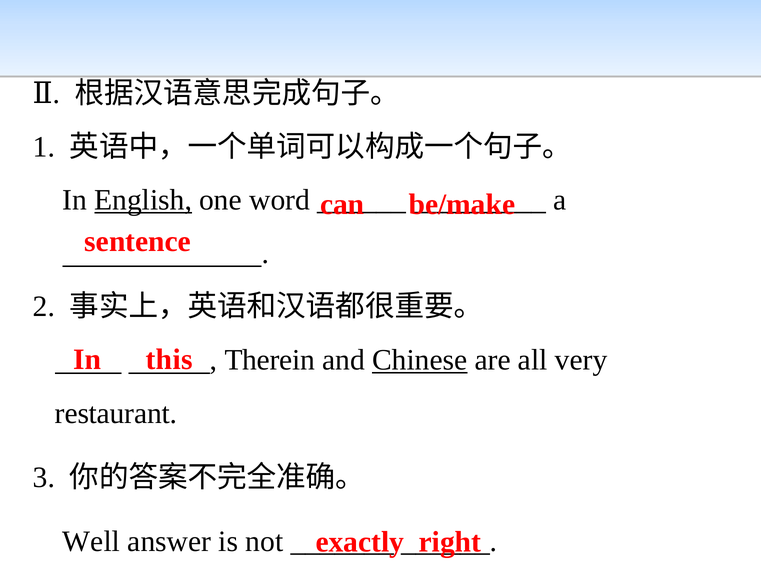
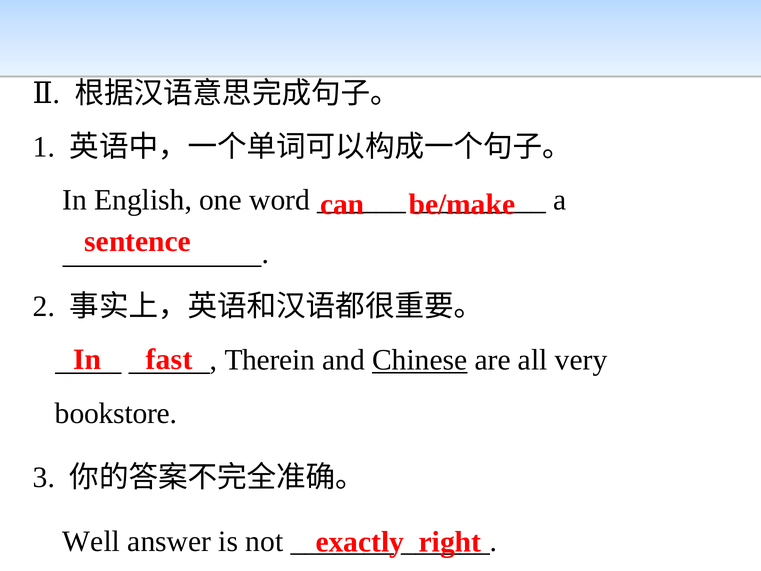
English underline: present -> none (143, 200)
this: this -> fast (169, 359)
restaurant: restaurant -> bookstore (116, 413)
